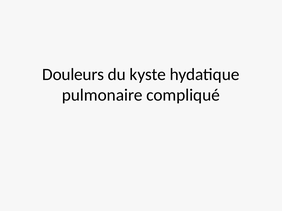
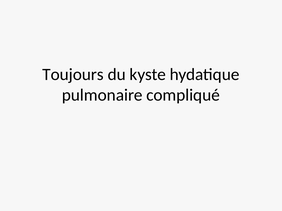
Douleurs: Douleurs -> Toujours (73, 75)
